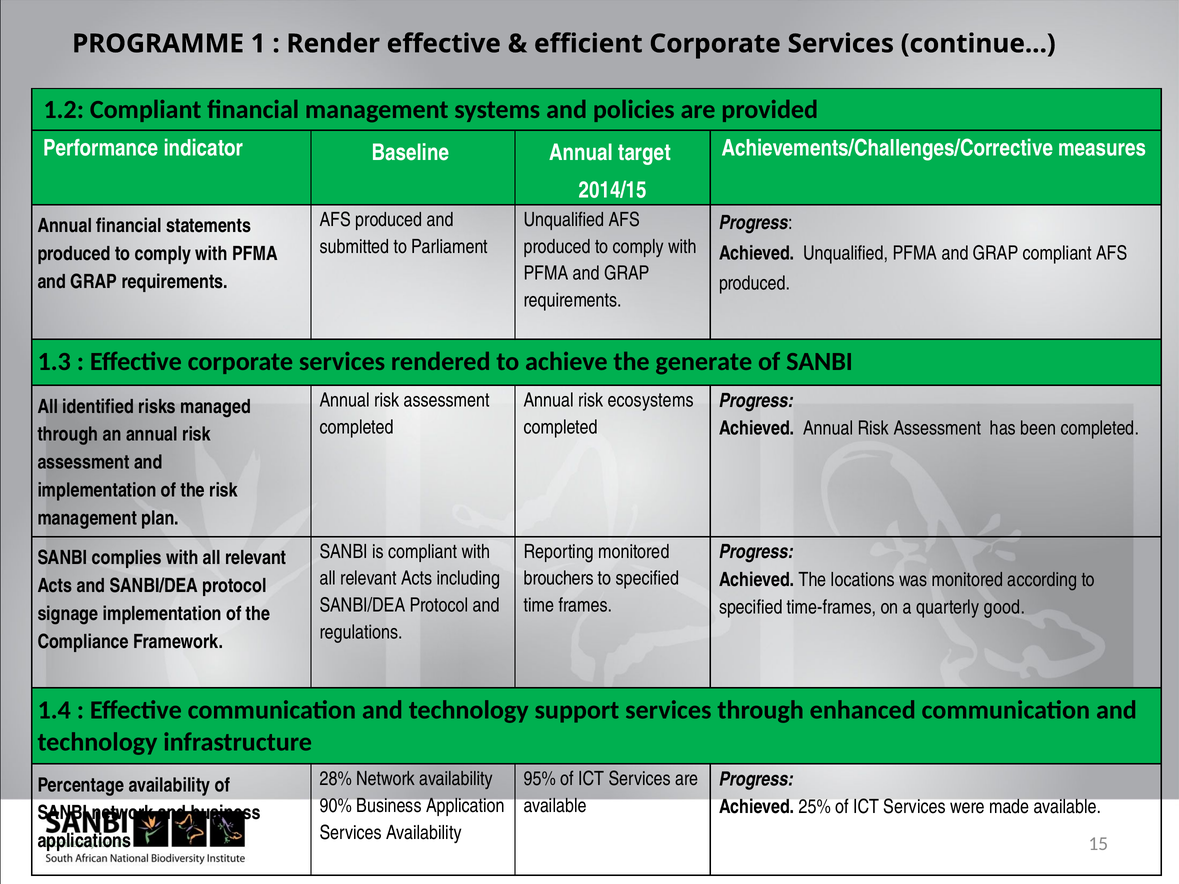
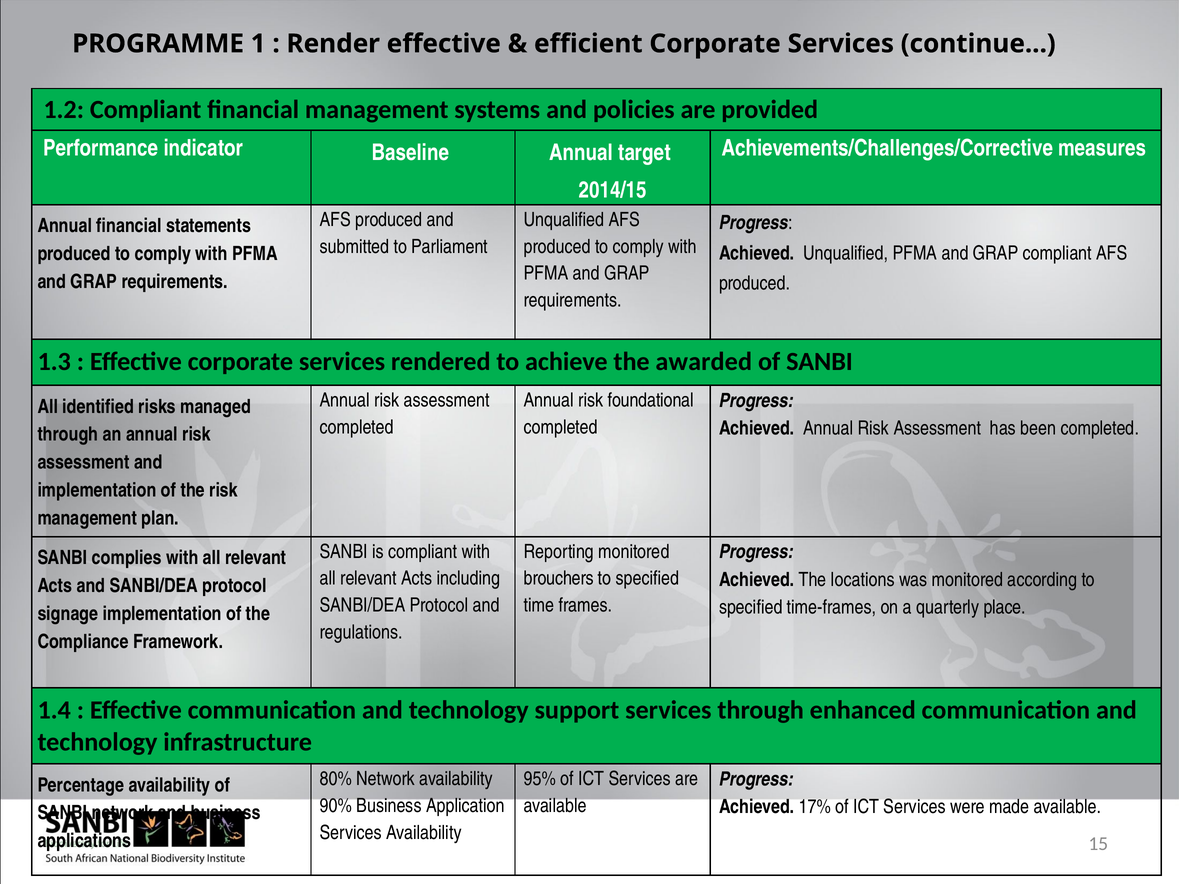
generate: generate -> awarded (704, 362)
ecosystems: ecosystems -> foundational (651, 400)
good: good -> place (1005, 607)
28%: 28% -> 80% (336, 779)
25%: 25% -> 17% (815, 807)
